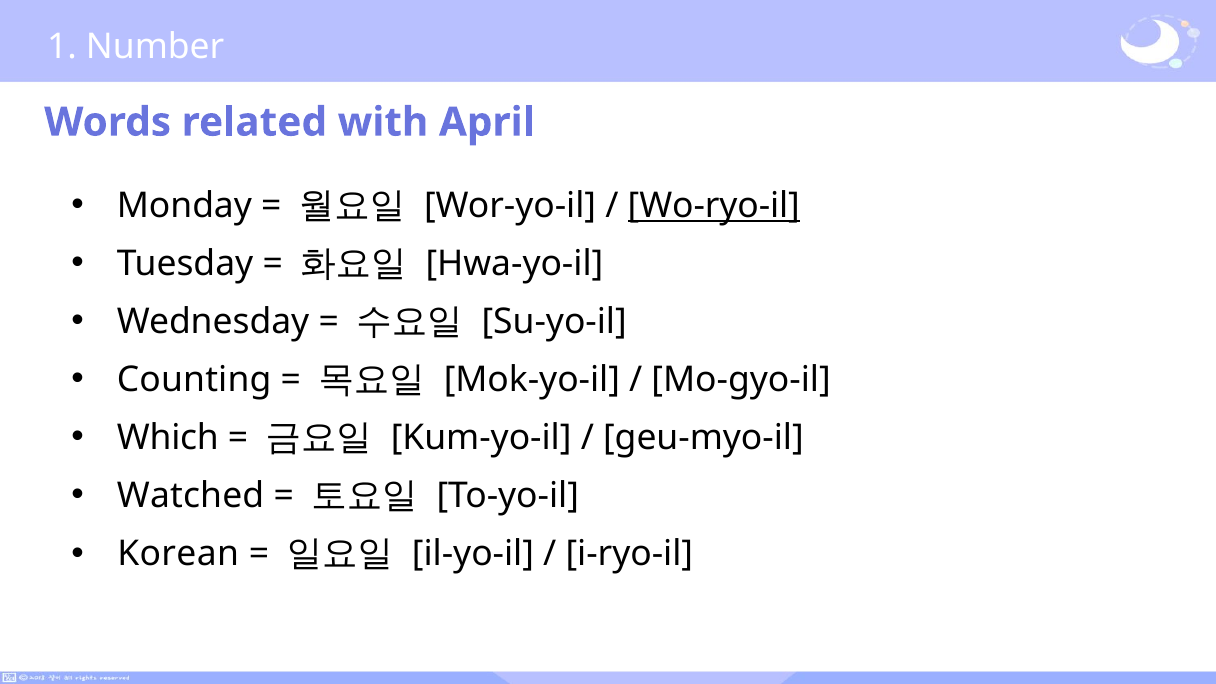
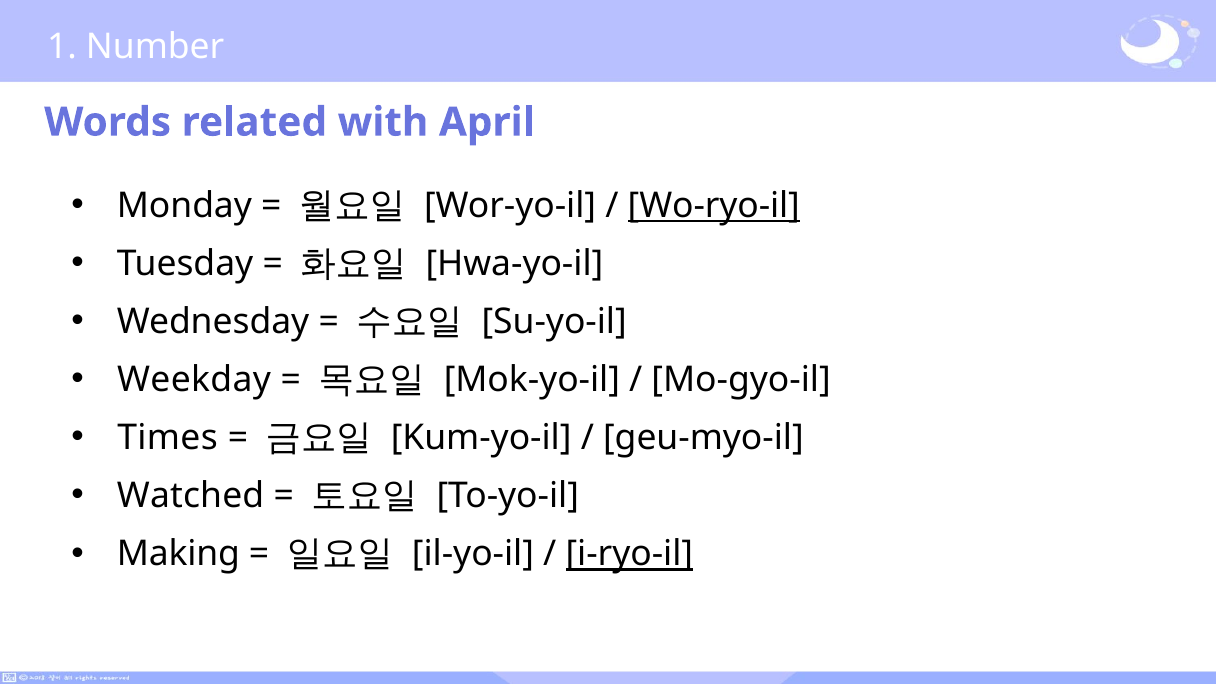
Counting: Counting -> Weekday (194, 380)
Which: Which -> Times (168, 438)
Korean: Korean -> Making (178, 554)
i-ryo-il underline: none -> present (629, 554)
